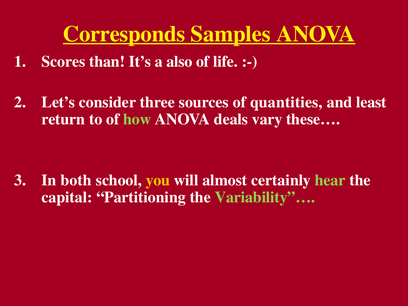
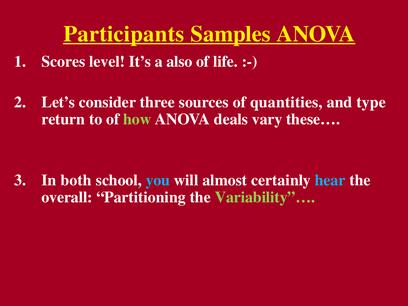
Corresponds: Corresponds -> Participants (124, 34)
than: than -> level (107, 62)
least: least -> type (371, 102)
you colour: yellow -> light blue (158, 180)
hear colour: light green -> light blue (330, 180)
capital: capital -> overall (67, 197)
